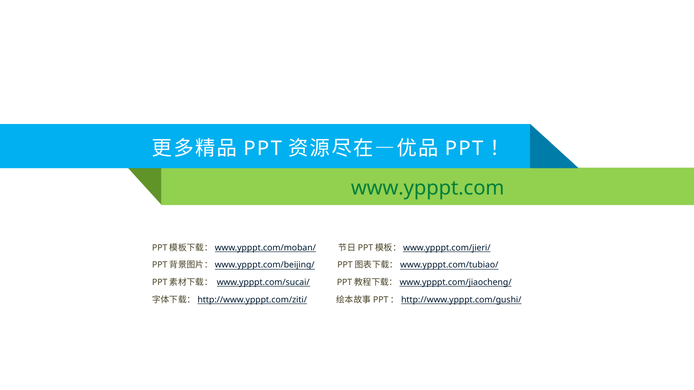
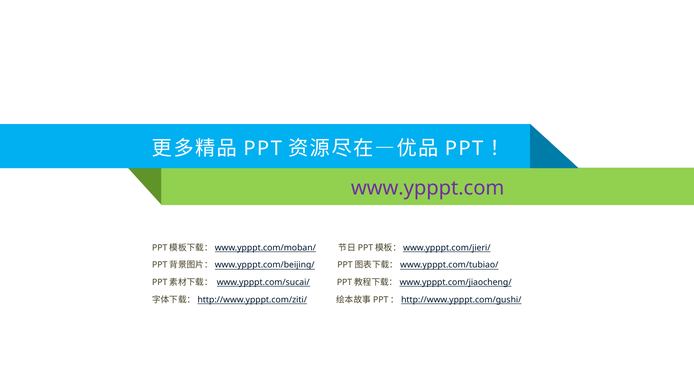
www.ypppt.com colour: green -> purple (428, 188)
